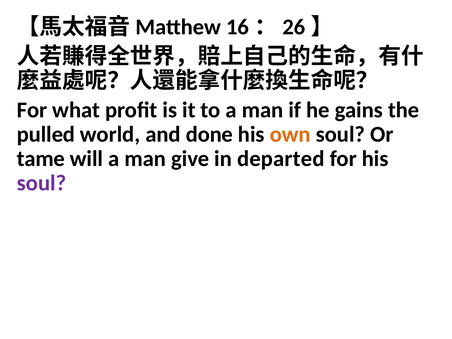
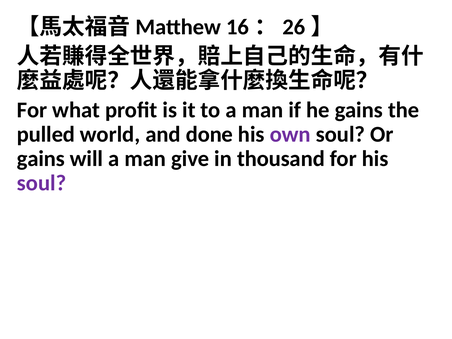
own colour: orange -> purple (290, 134)
tame: tame -> gains (41, 159)
departed: departed -> thousand (281, 159)
